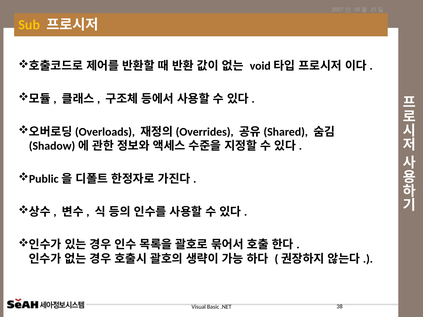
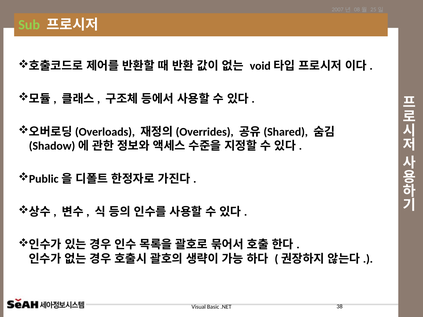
Sub colour: yellow -> light green (29, 25)
